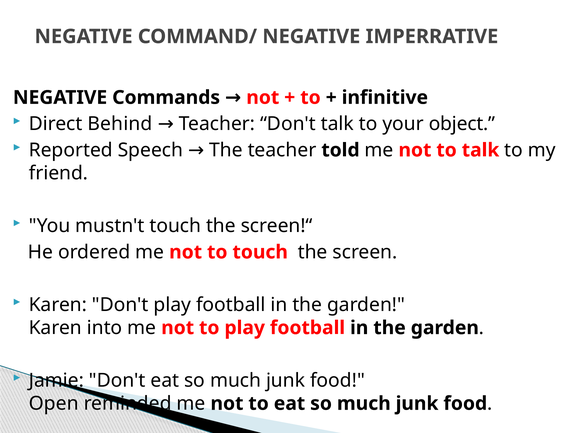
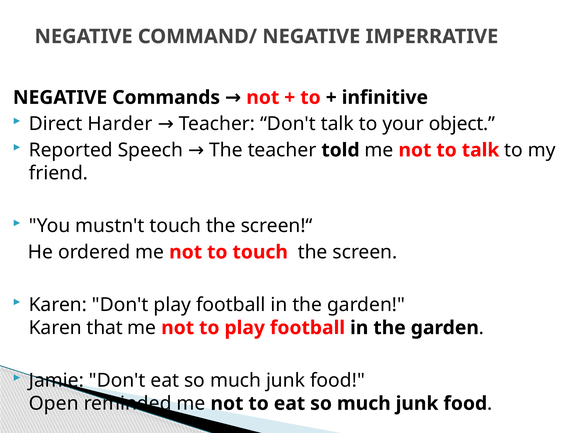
Behind: Behind -> Harder (120, 124)
into: into -> that (105, 328)
